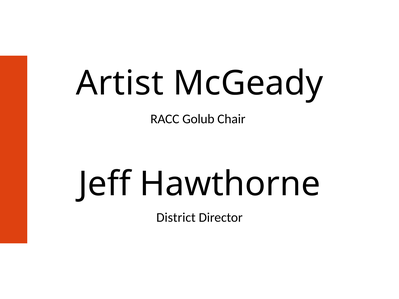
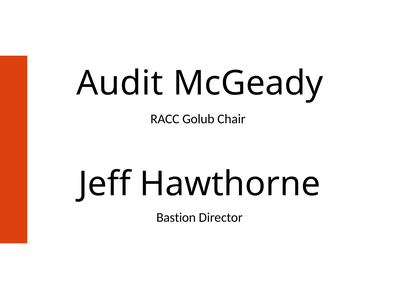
Artist: Artist -> Audit (120, 83)
District: District -> Bastion (176, 218)
